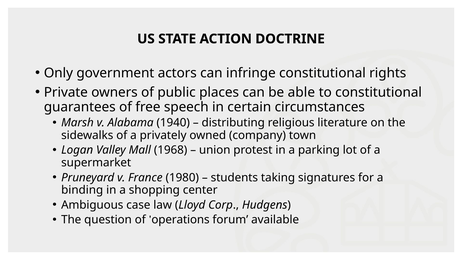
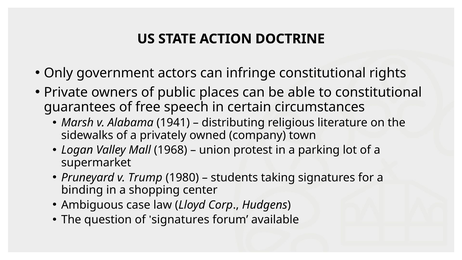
1940: 1940 -> 1941 (173, 123)
France: France -> Trump (145, 177)
operations: operations -> signatures (180, 220)
